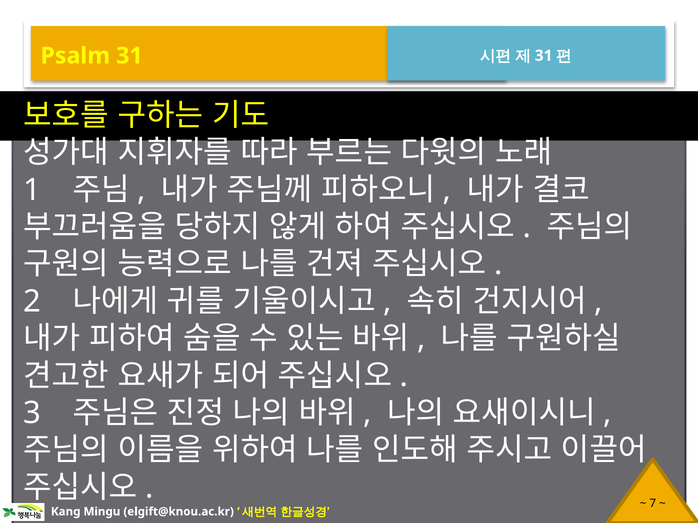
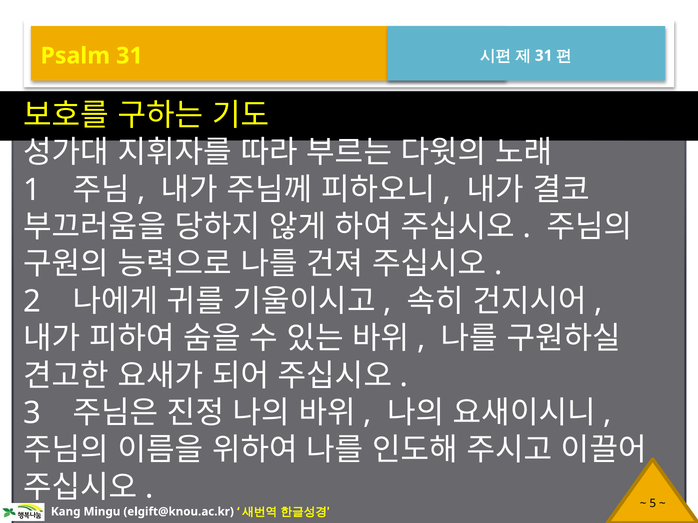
7: 7 -> 5 (653, 504)
